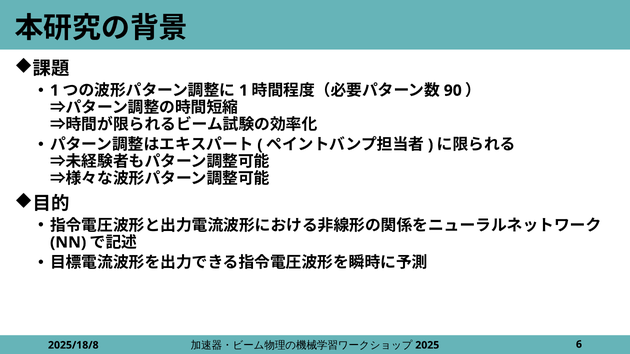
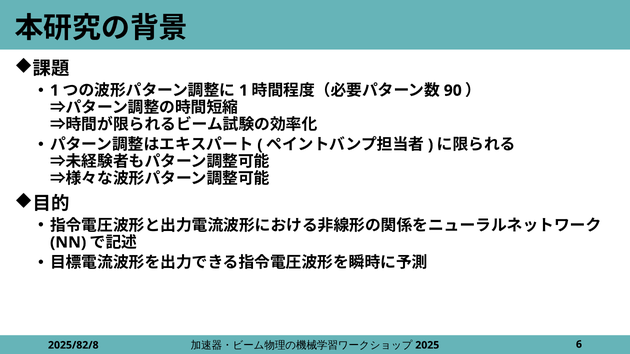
2025/18/8: 2025/18/8 -> 2025/82/8 (73, 345)
